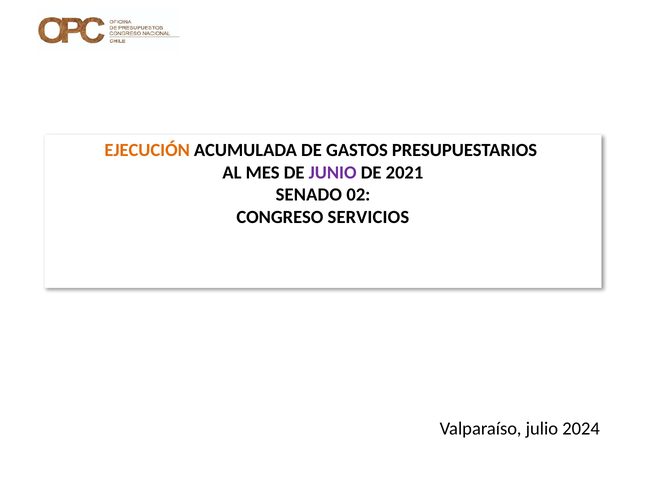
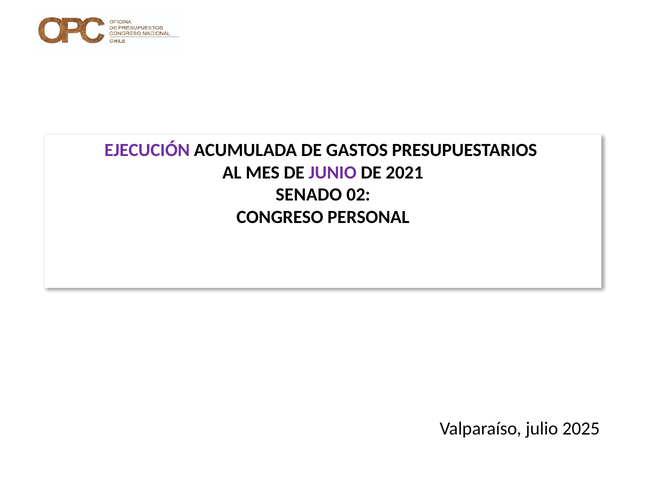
EJECUCIÓN colour: orange -> purple (147, 150)
SERVICIOS: SERVICIOS -> PERSONAL (368, 217)
2024: 2024 -> 2025 (581, 429)
